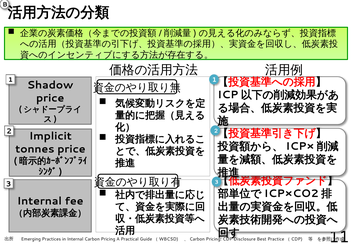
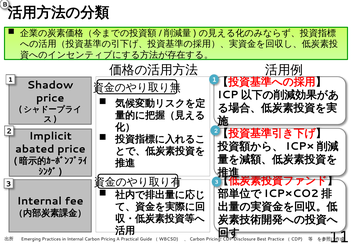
tonnes: tonnes -> abated (35, 149)
